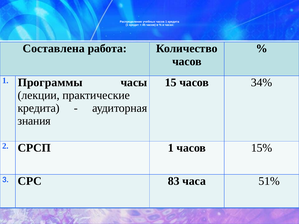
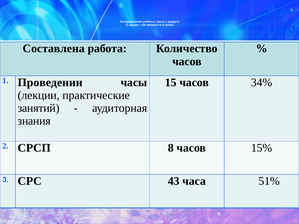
Программы: Программы -> Проведении (50, 82)
кредита: кредита -> занятий (39, 108)
СРСП 1: 1 -> 8 (171, 148)
83: 83 -> 43 (174, 181)
